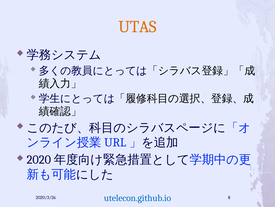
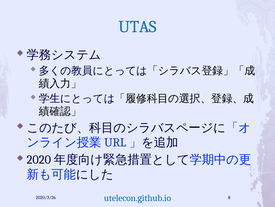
UTAS colour: orange -> blue (138, 27)
